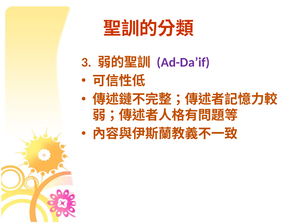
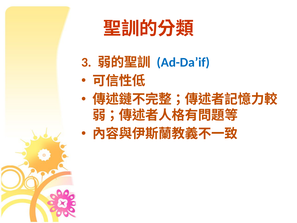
Ad-Da’if colour: purple -> blue (183, 62)
